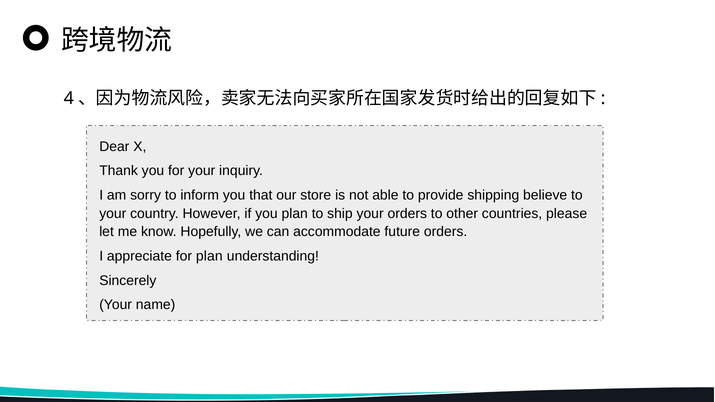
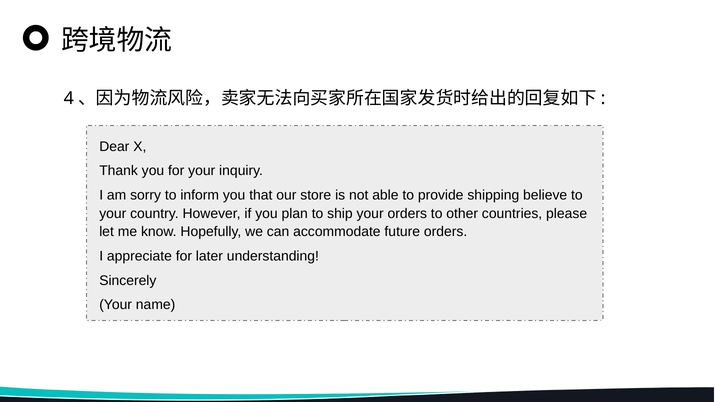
for plan: plan -> later (209, 256)
